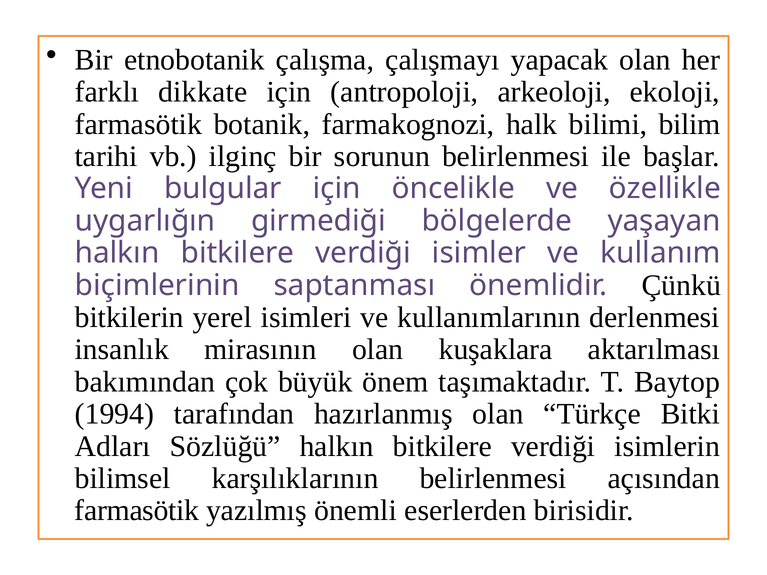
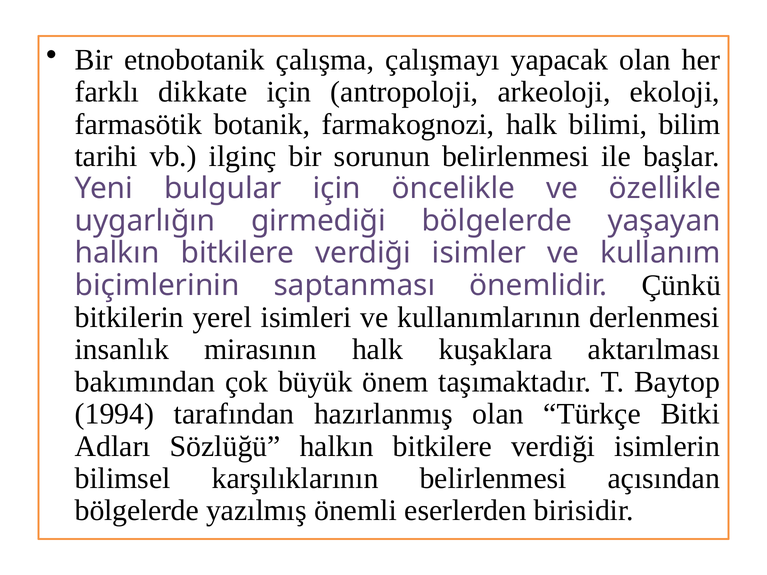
mirasının olan: olan -> halk (378, 350)
farmasötik: farmasötik -> bölgelerde (137, 511)
